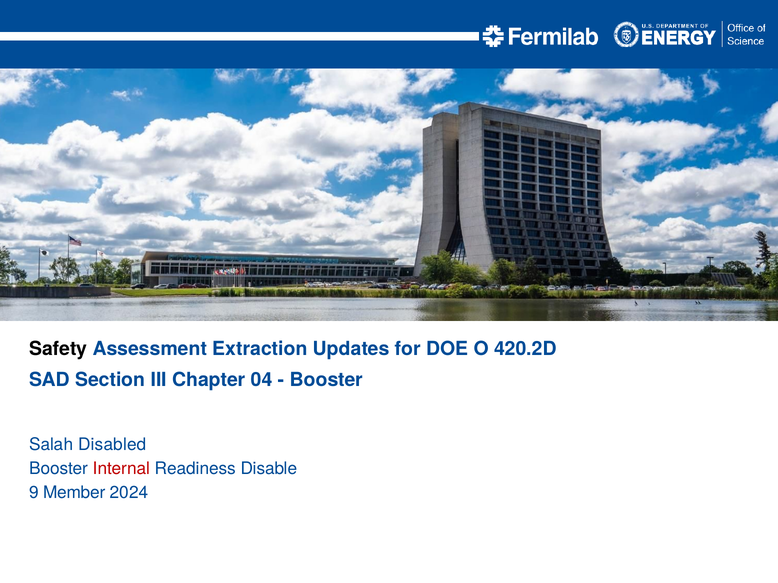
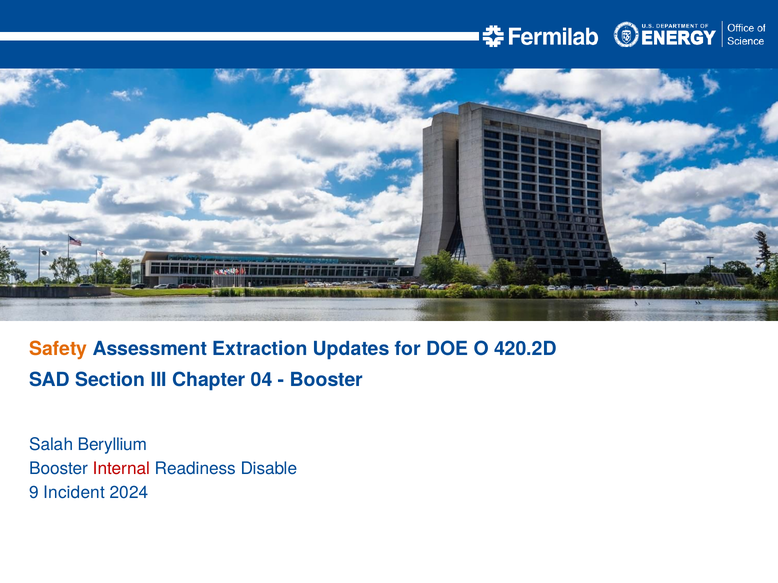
Safety colour: black -> orange (58, 349)
Disabled: Disabled -> Beryllium (112, 445)
Member: Member -> Incident (74, 493)
